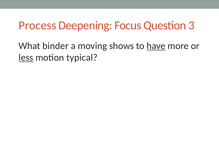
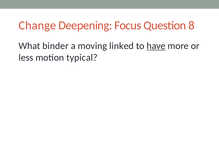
Process: Process -> Change (37, 25)
3: 3 -> 8 (191, 25)
shows: shows -> linked (122, 46)
less underline: present -> none (26, 58)
